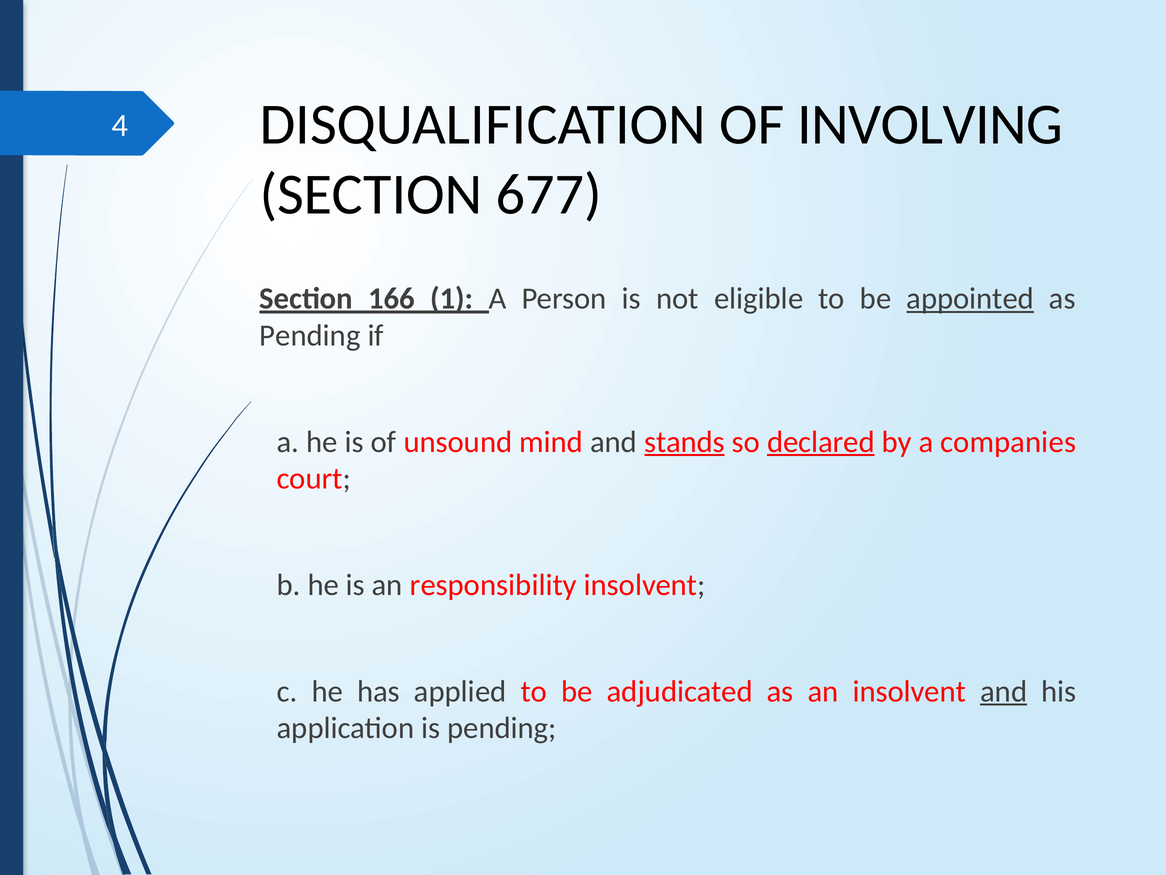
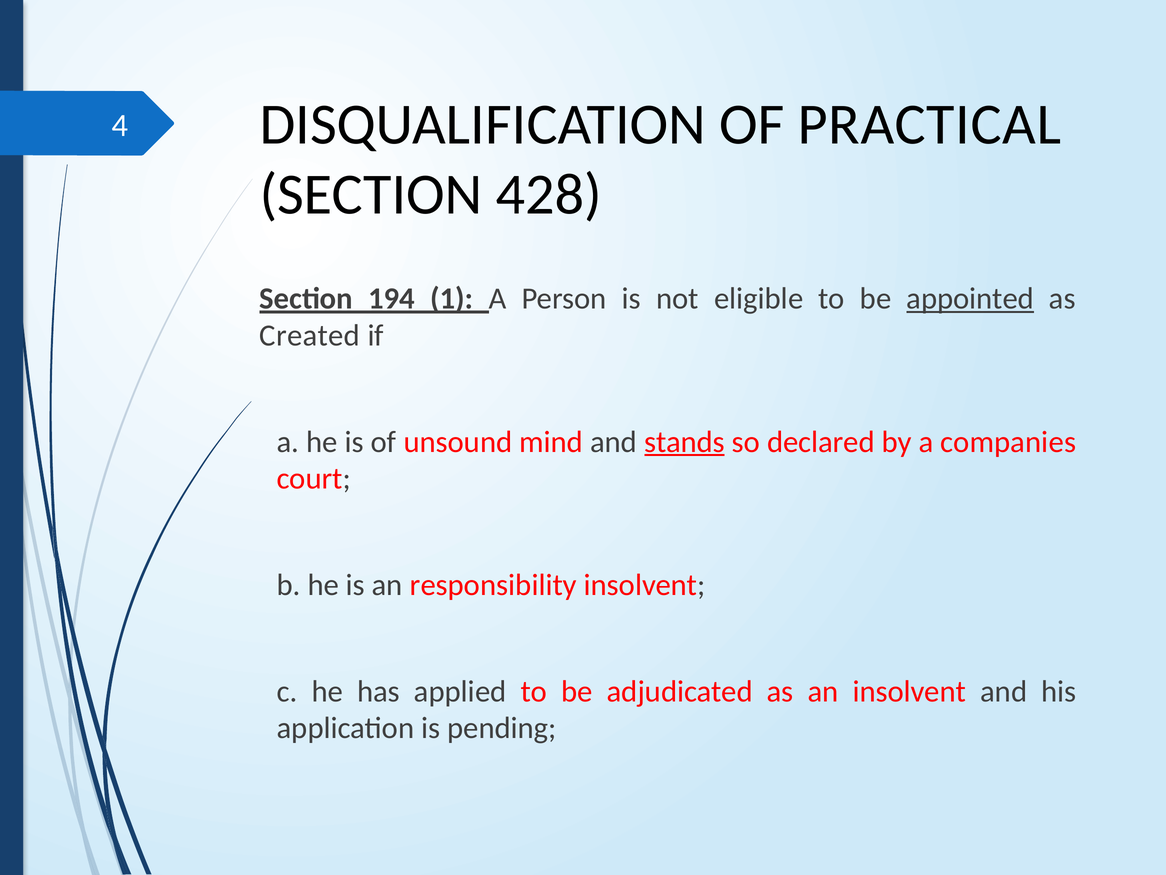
INVOLVING: INVOLVING -> PRACTICAL (929, 124)
677: 677 -> 428 (549, 194)
166: 166 -> 194 (392, 299)
Pending: Pending -> Created (310, 335)
declared underline: present -> none (821, 442)
and underline: present -> none (1004, 691)
